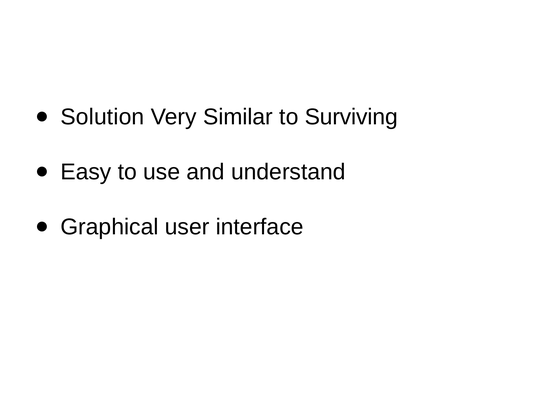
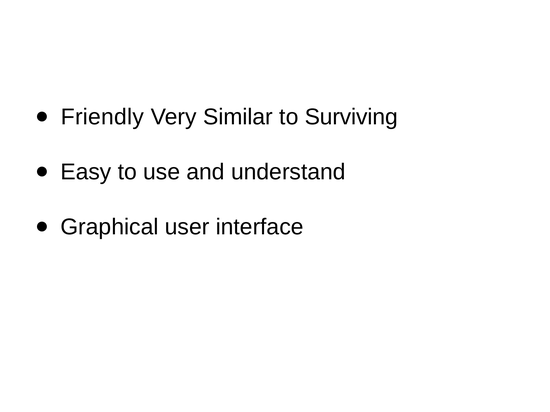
Solution: Solution -> Friendly (102, 117)
